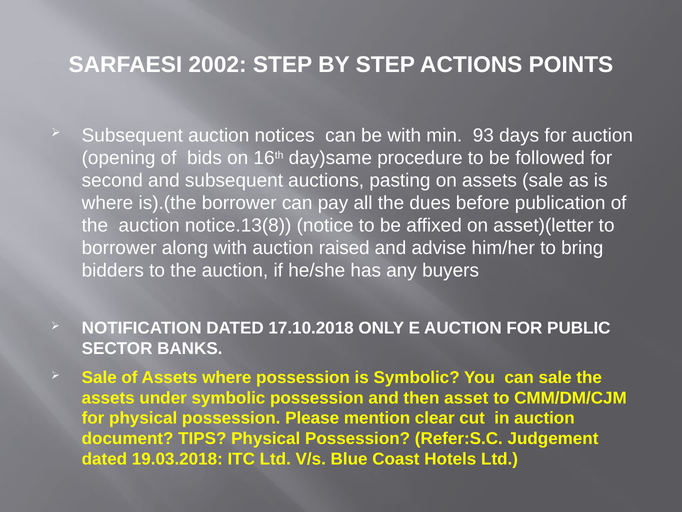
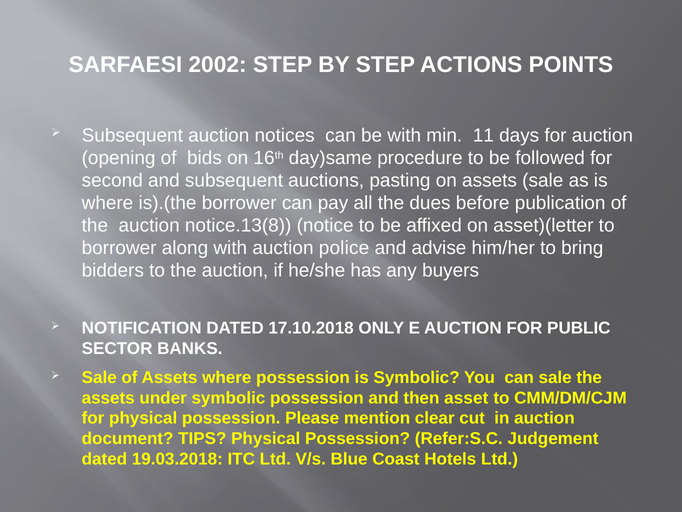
93: 93 -> 11 (483, 135)
raised: raised -> police (344, 248)
